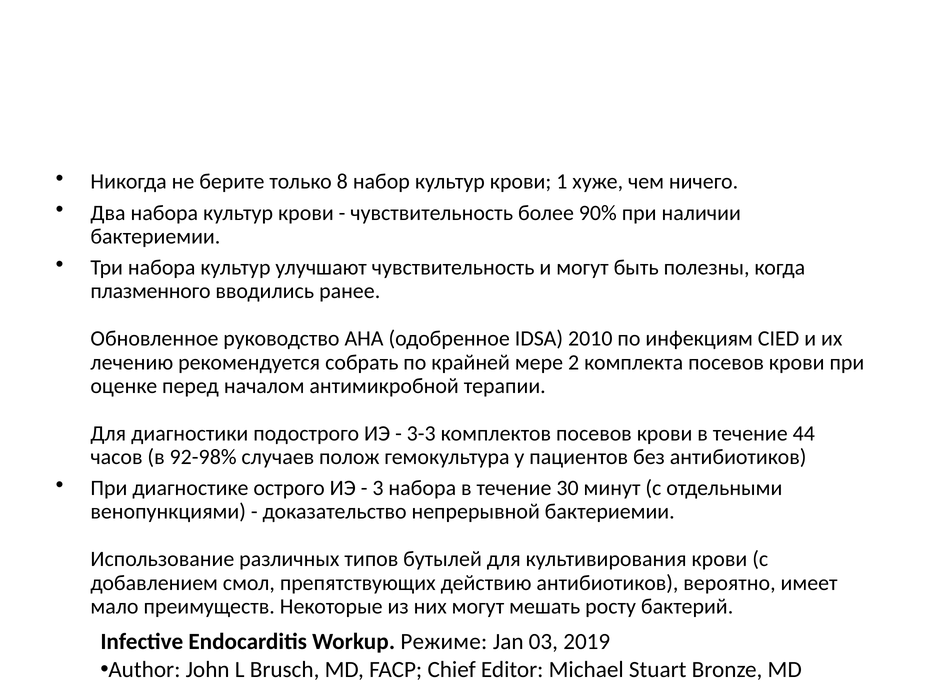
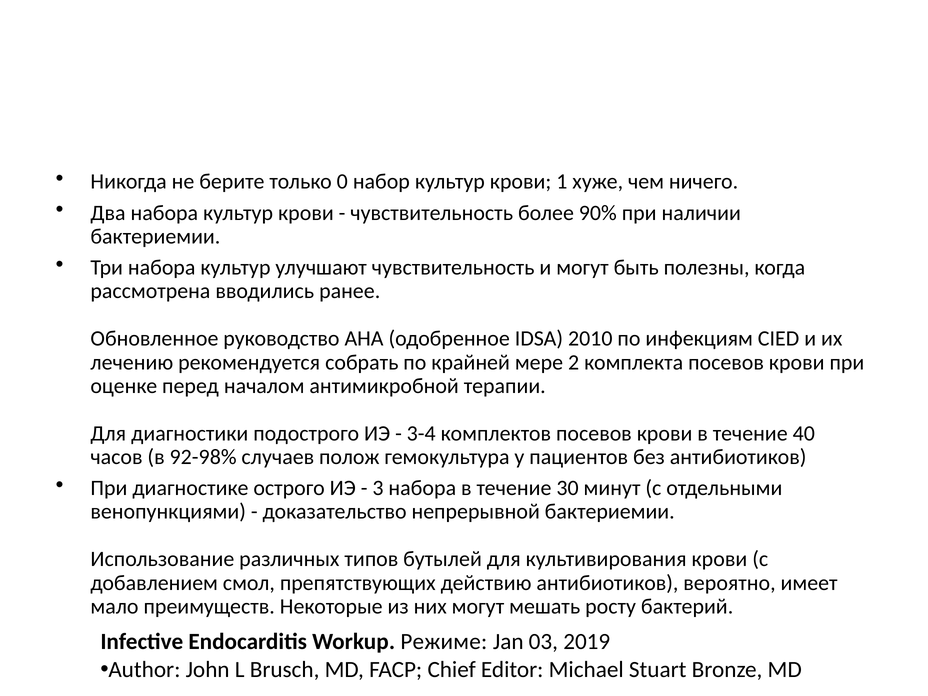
8: 8 -> 0 (342, 182)
плазменного: плазменного -> рассмотрена (150, 291)
3-3: 3-3 -> 3-4 (421, 433)
44: 44 -> 40 (804, 433)
